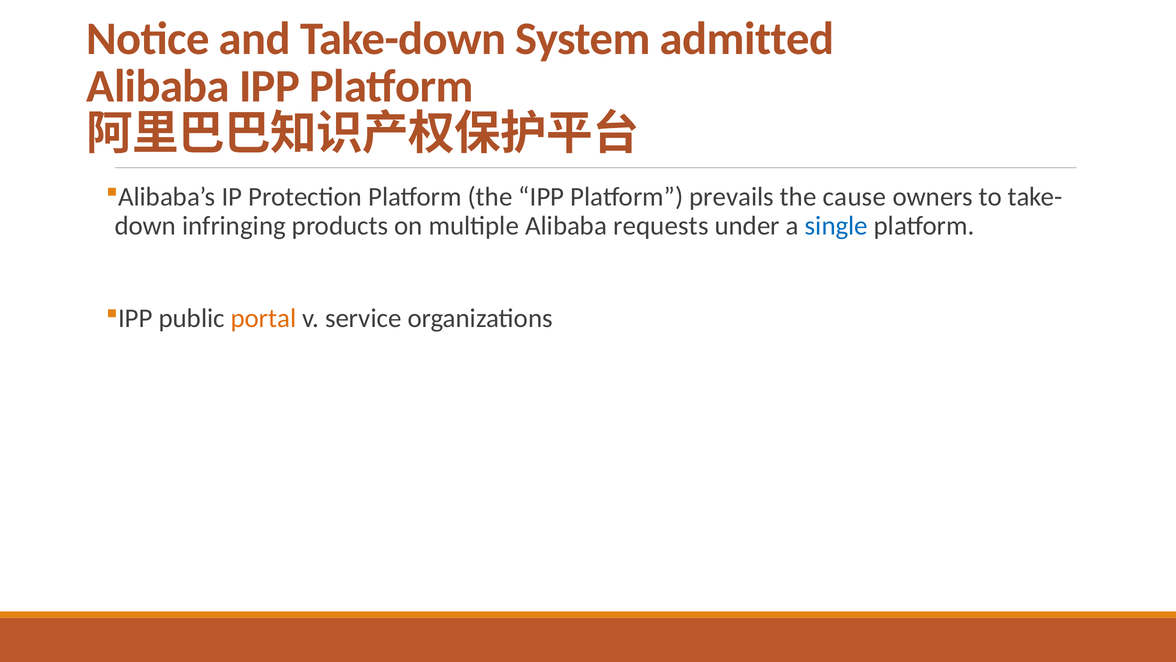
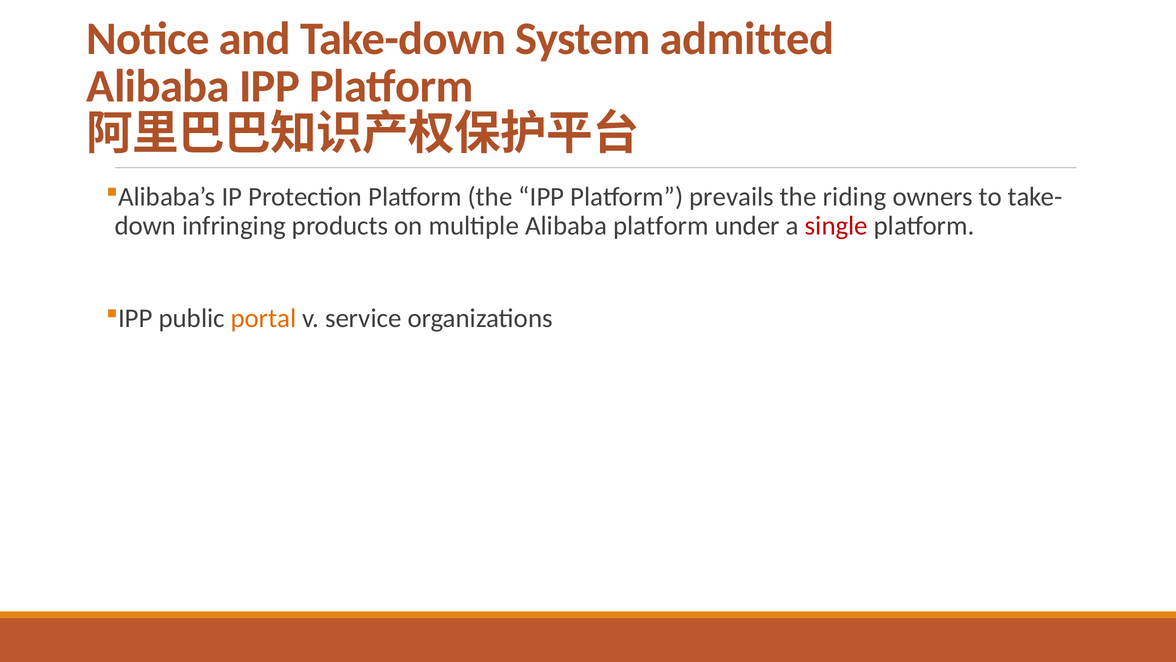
cause: cause -> riding (854, 197)
Alibaba requests: requests -> platform (661, 226)
single colour: blue -> red (836, 226)
